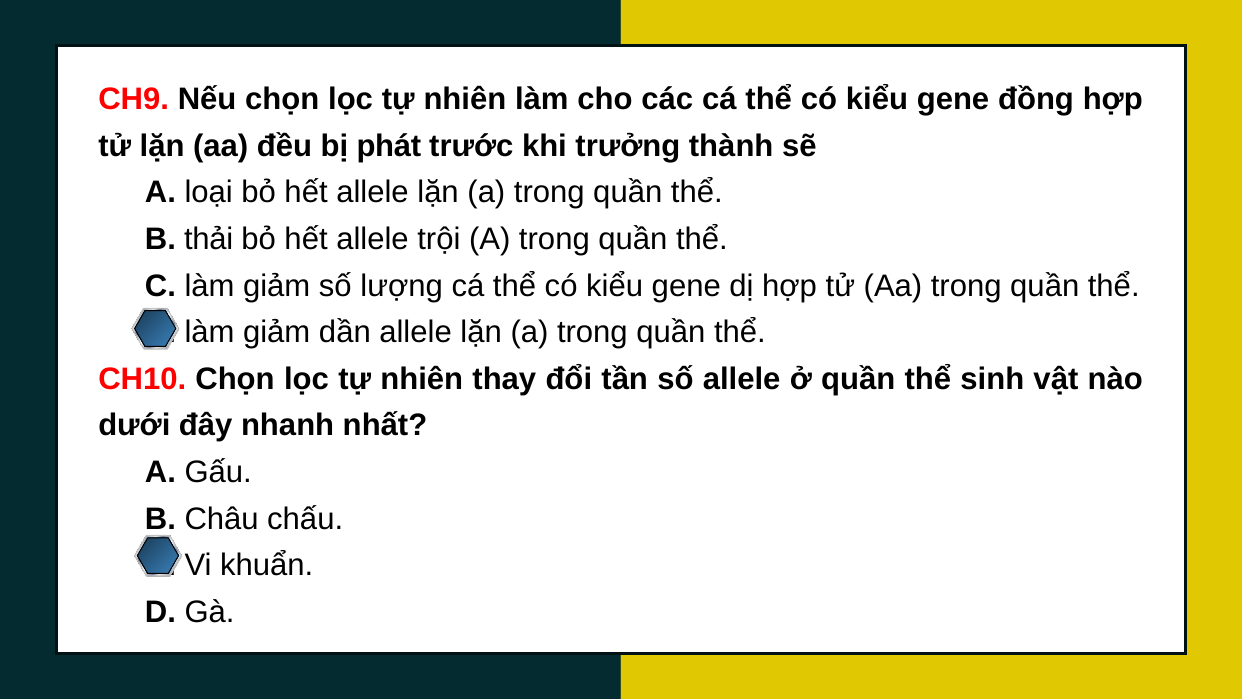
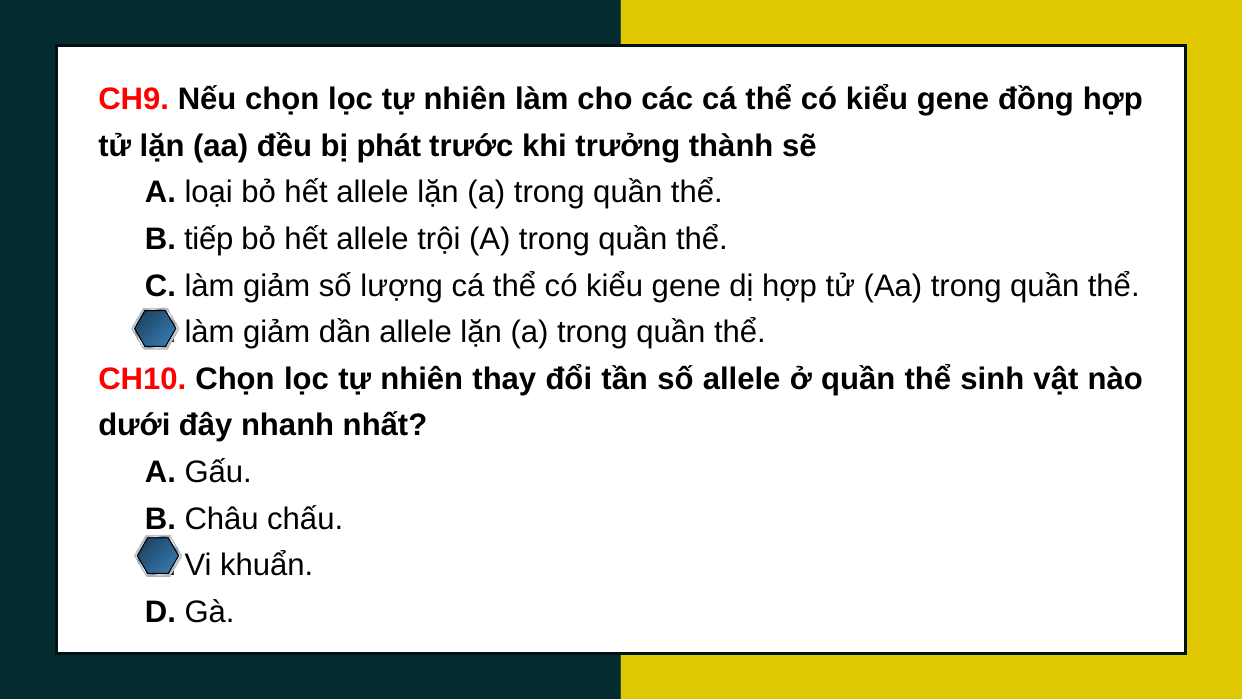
thải: thải -> tiếp (209, 239)
